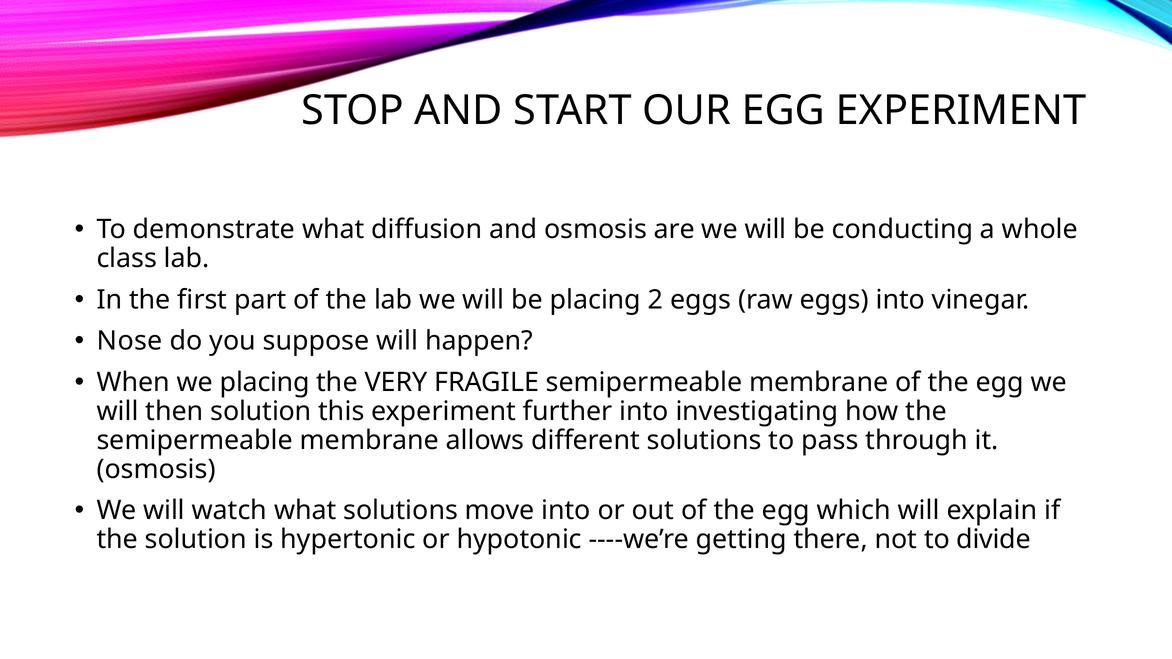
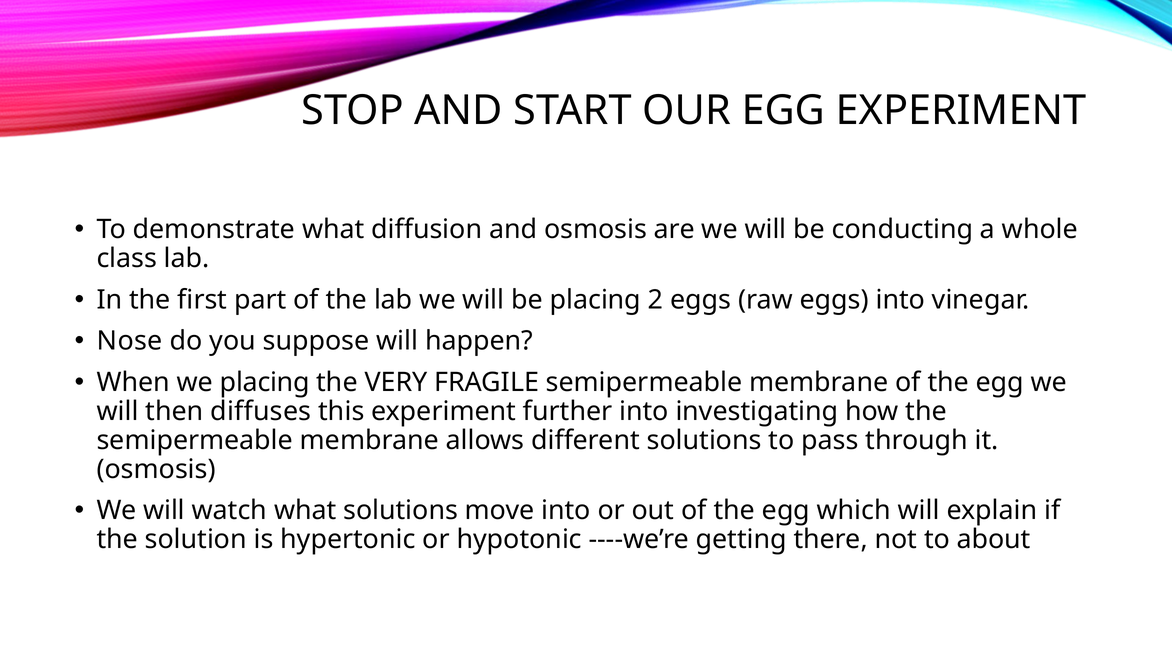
then solution: solution -> diffuses (261, 411)
divide: divide -> about (994, 540)
